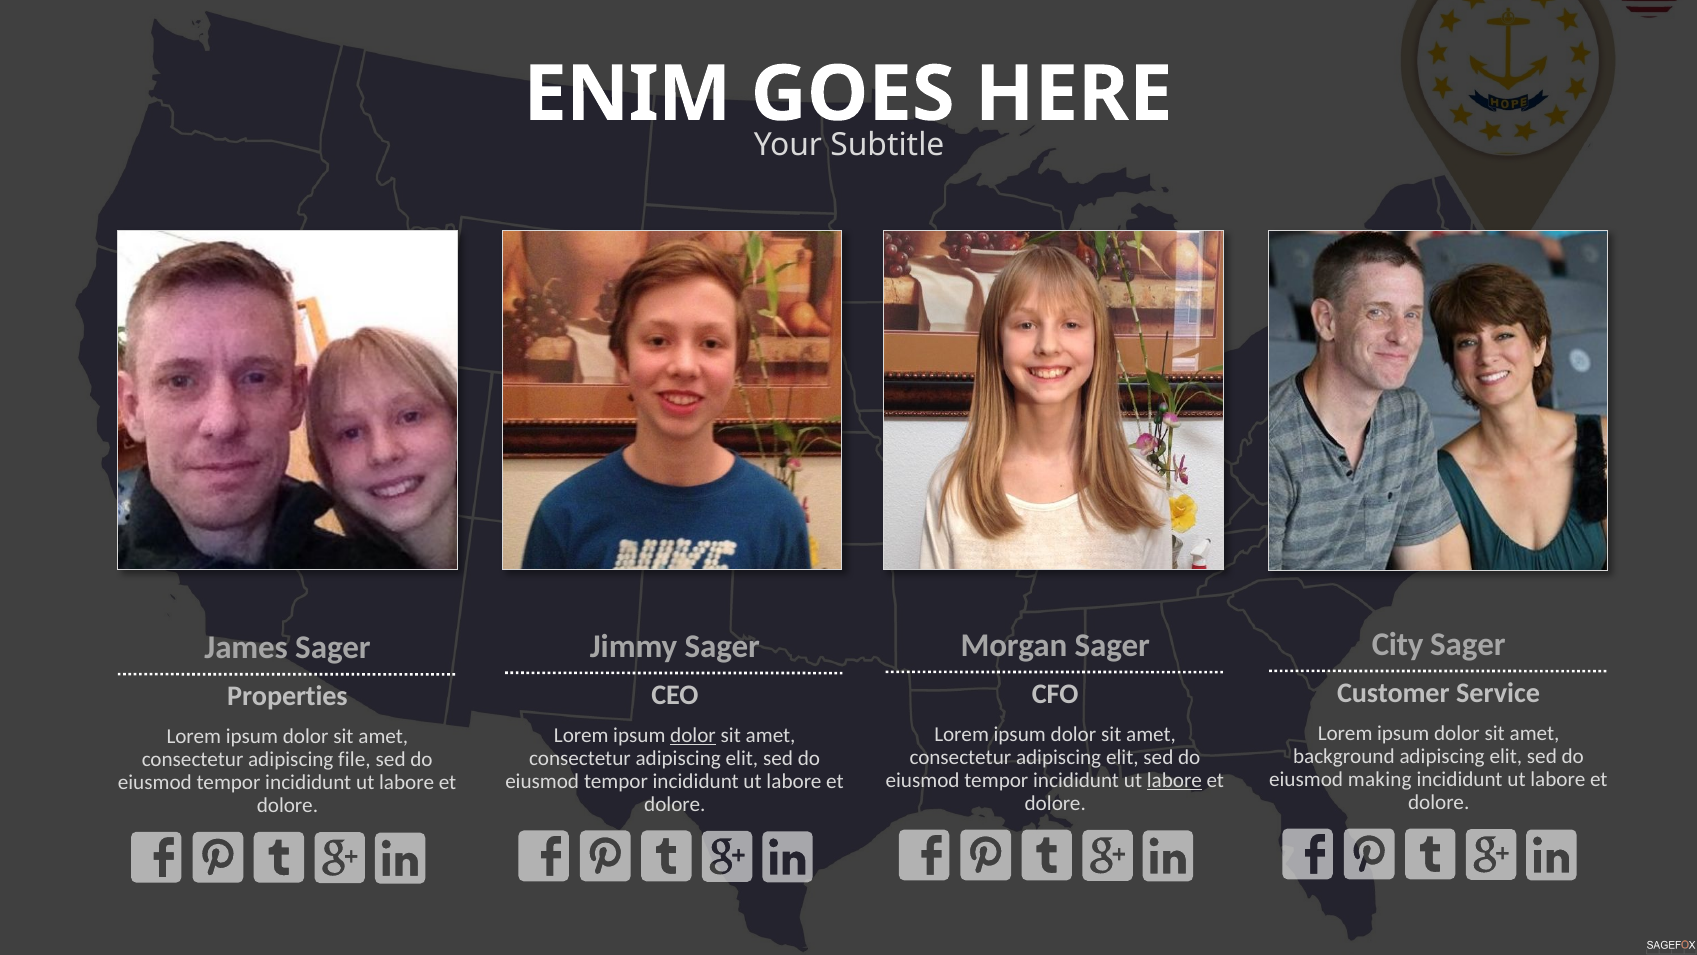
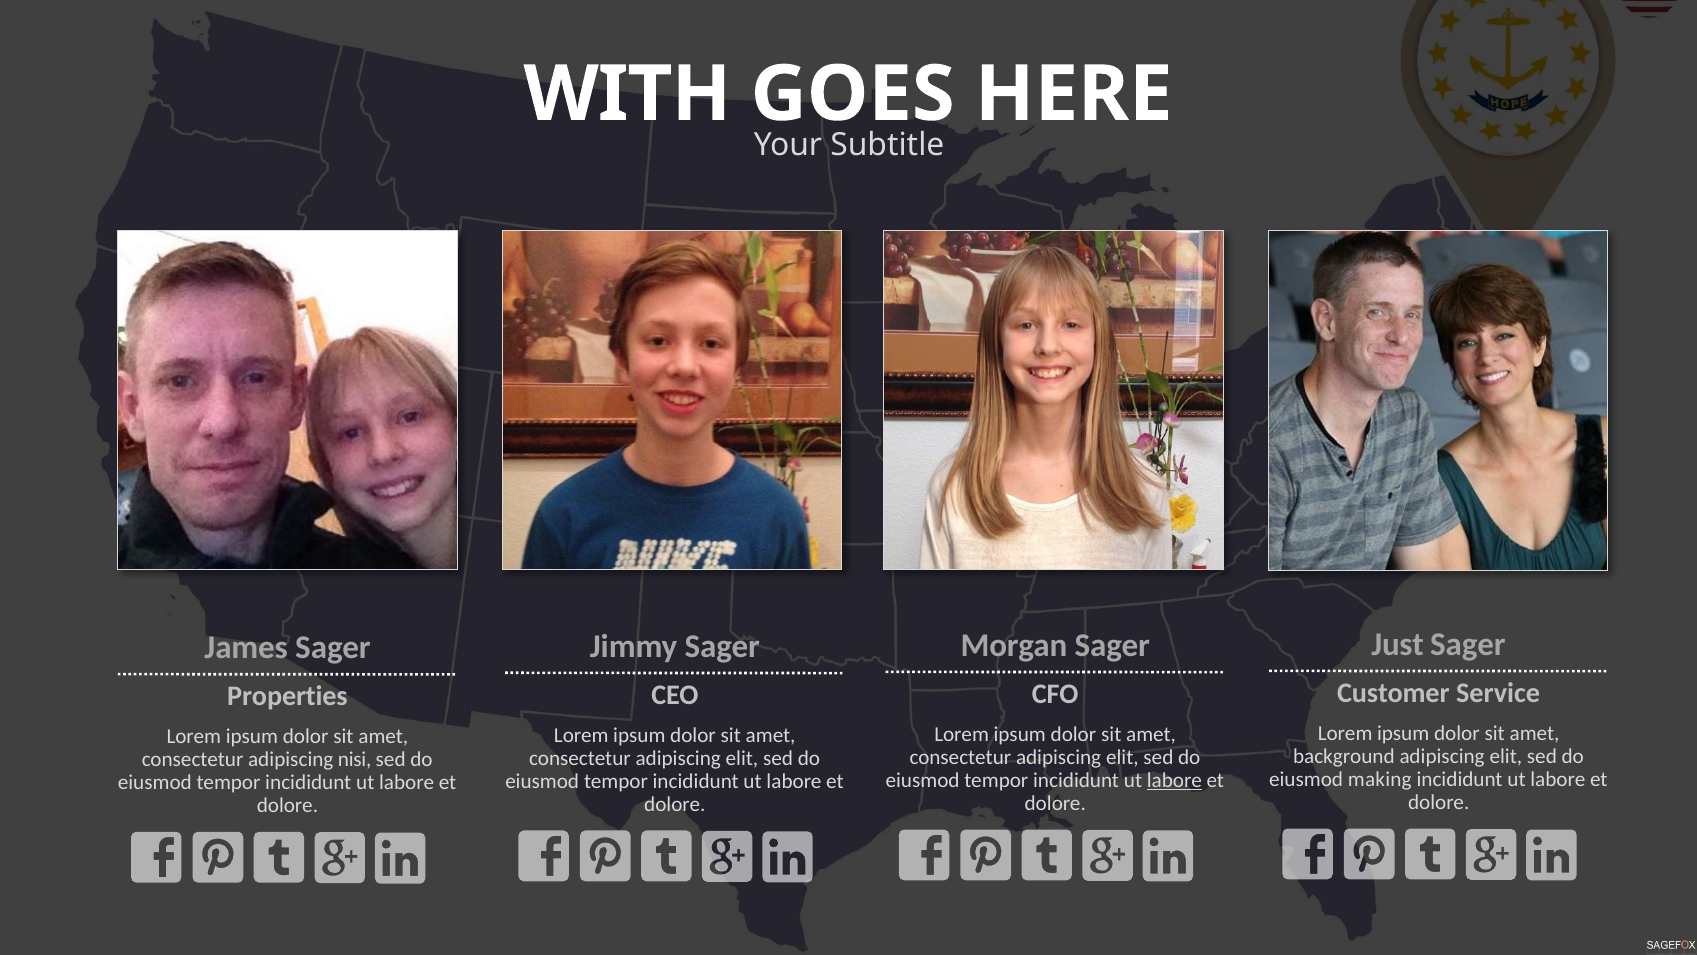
ENIM: ENIM -> WITH (627, 94)
City: City -> Just (1398, 644)
dolor underline: present -> none (693, 735)
file: file -> nisi (355, 759)
